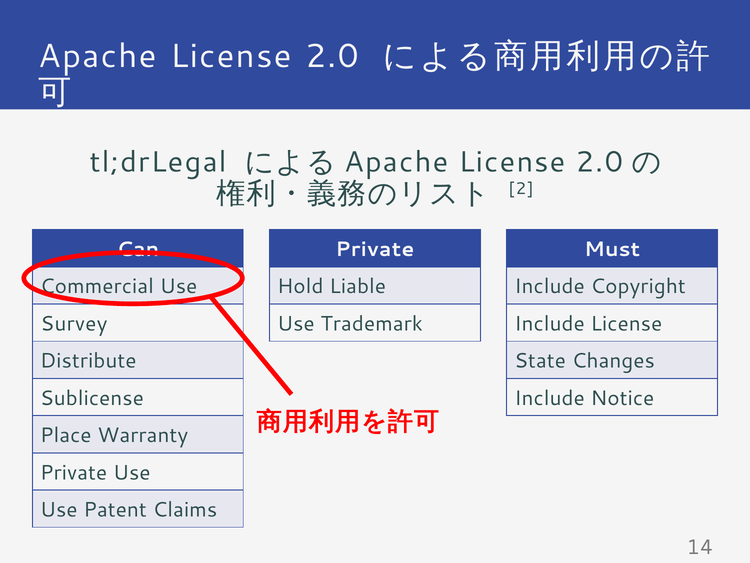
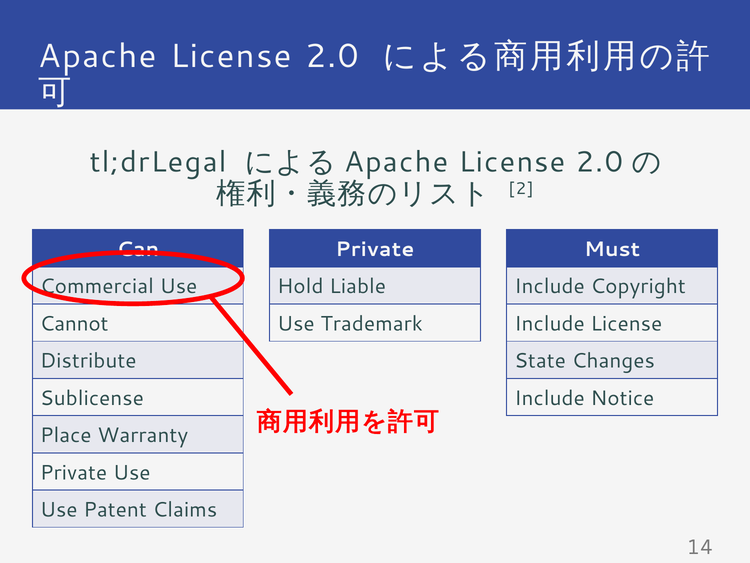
Survey: Survey -> Cannot (74, 324)
